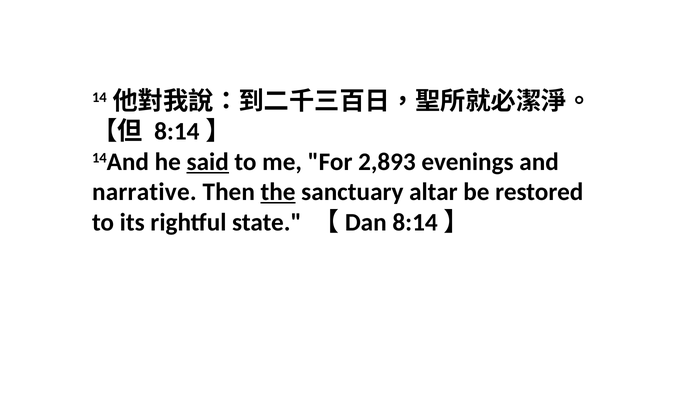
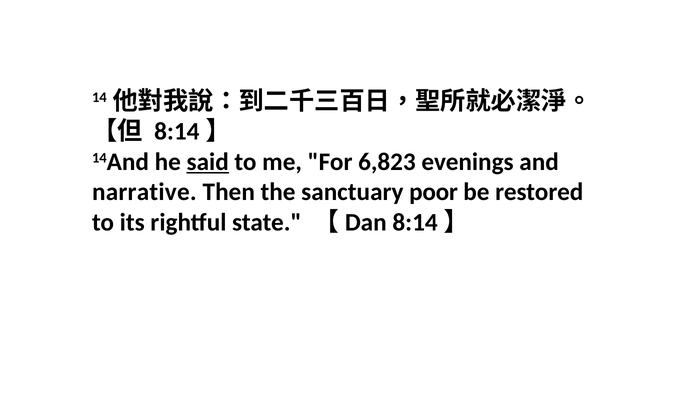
2,893: 2,893 -> 6,823 (387, 162)
the underline: present -> none (278, 192)
altar: altar -> poor (434, 192)
